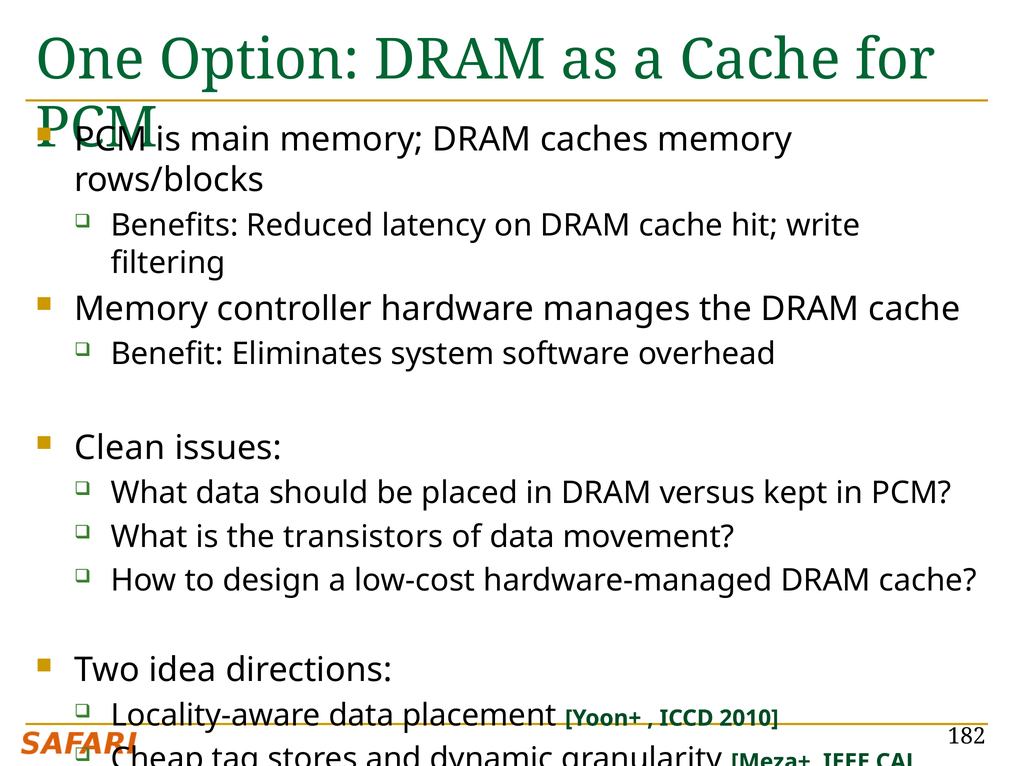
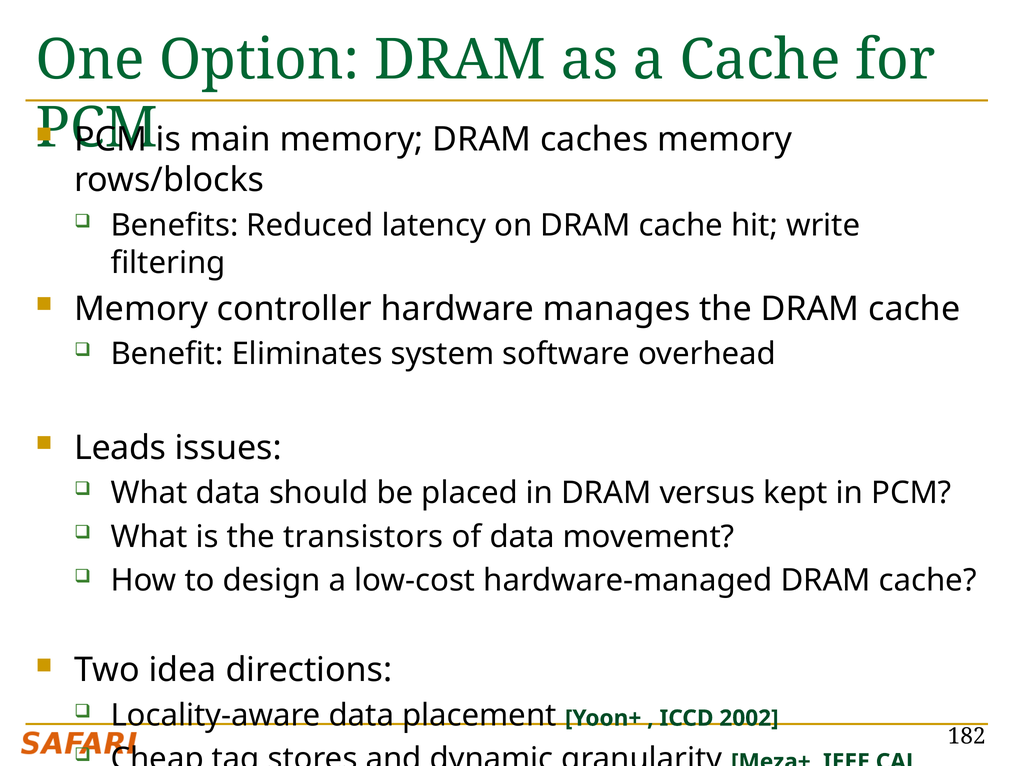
Clean: Clean -> Leads (120, 448)
2010: 2010 -> 2002 (749, 719)
